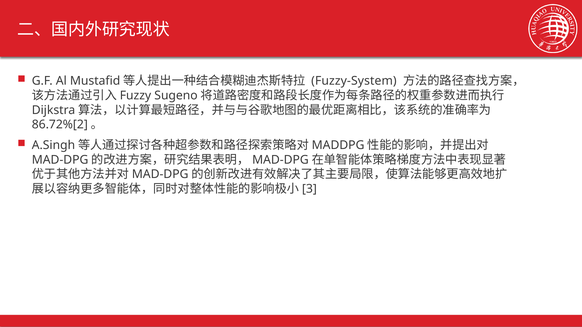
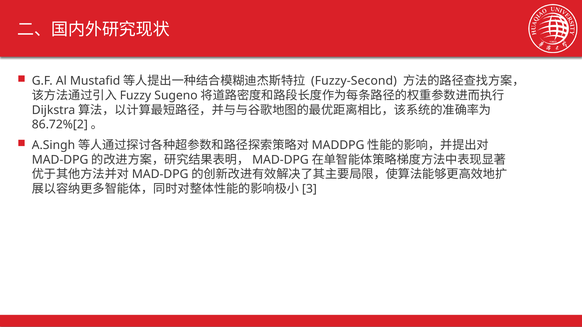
Fuzzy-System: Fuzzy-System -> Fuzzy-Second (354, 81)
